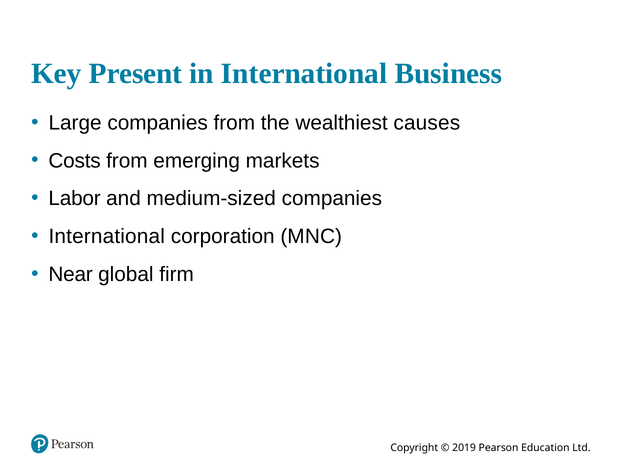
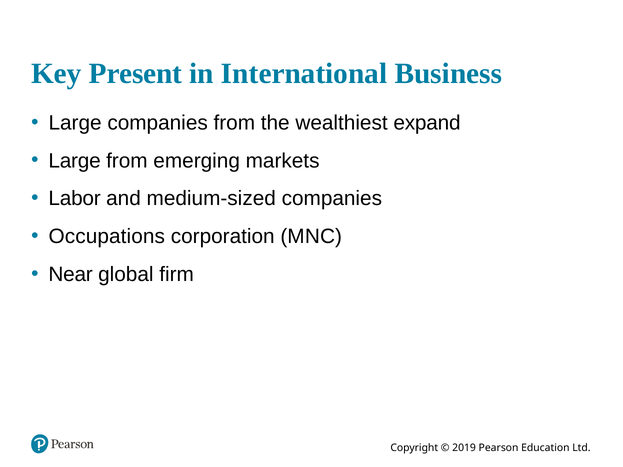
causes: causes -> expand (427, 123)
Costs: Costs -> Large (75, 161)
International: International -> Occupations (107, 237)
